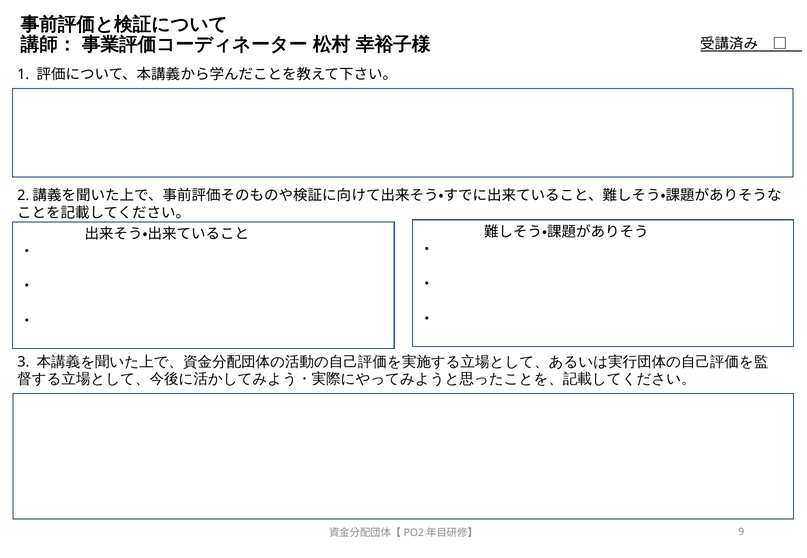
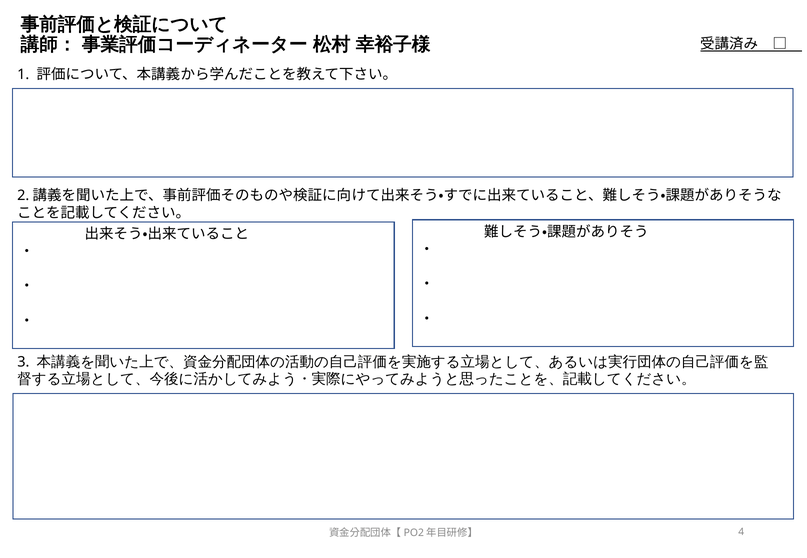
9: 9 -> 4 (741, 533)
